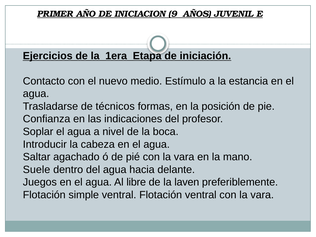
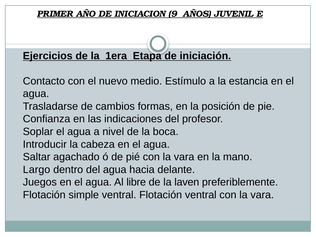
técnicos: técnicos -> cambios (115, 106)
Suele: Suele -> Largo (37, 170)
